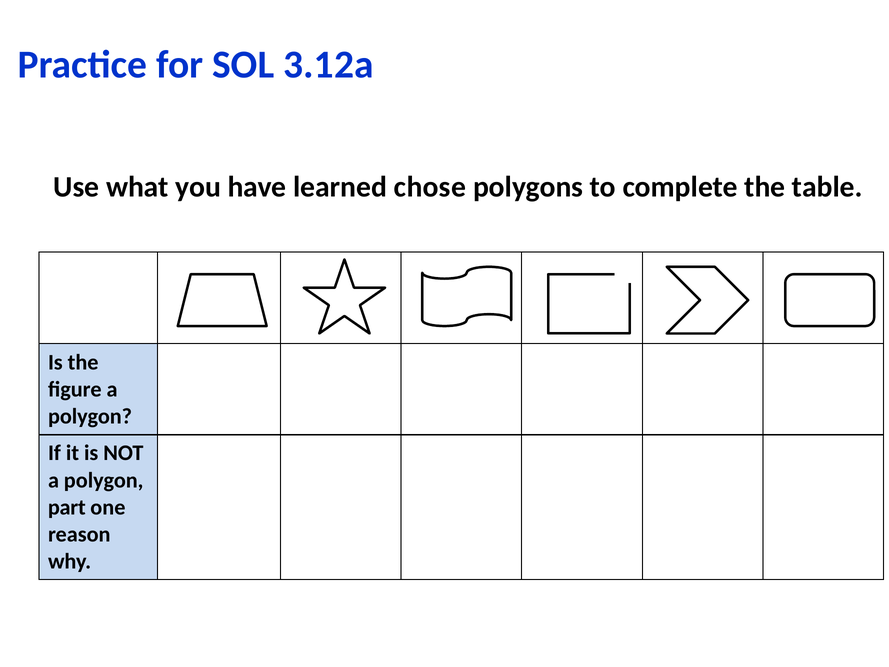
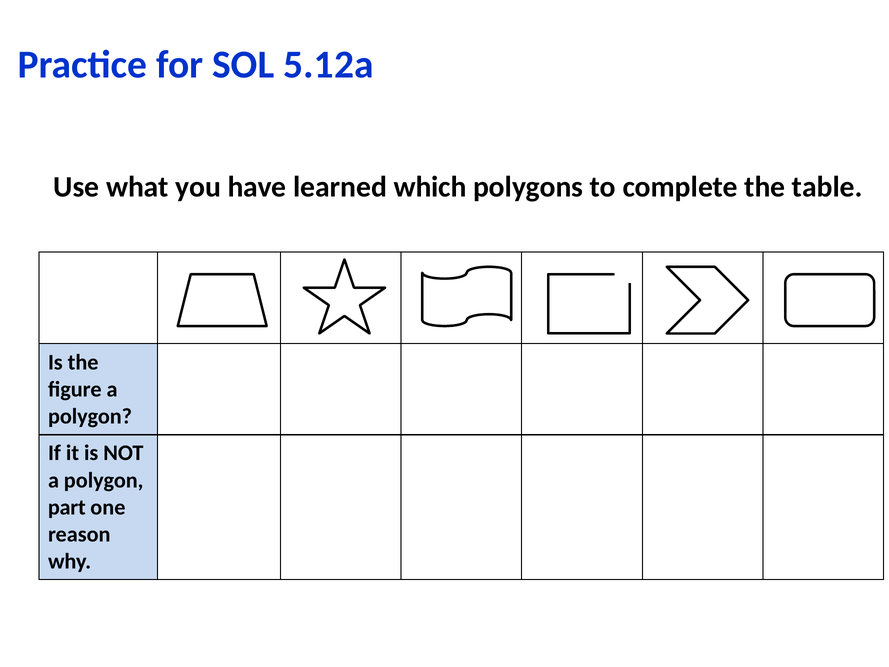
3.12a: 3.12a -> 5.12a (328, 64)
chose: chose -> which (430, 187)
